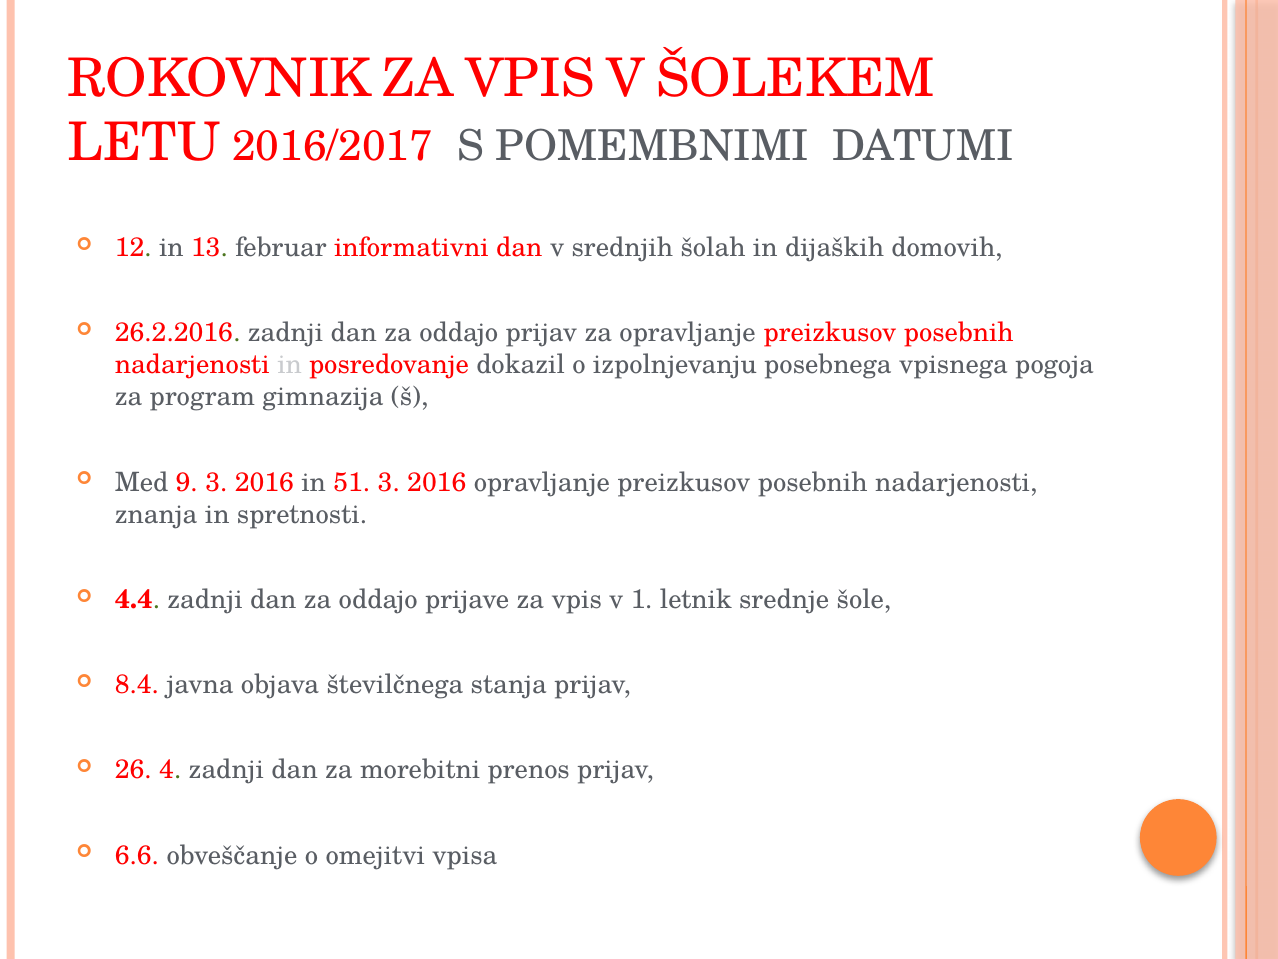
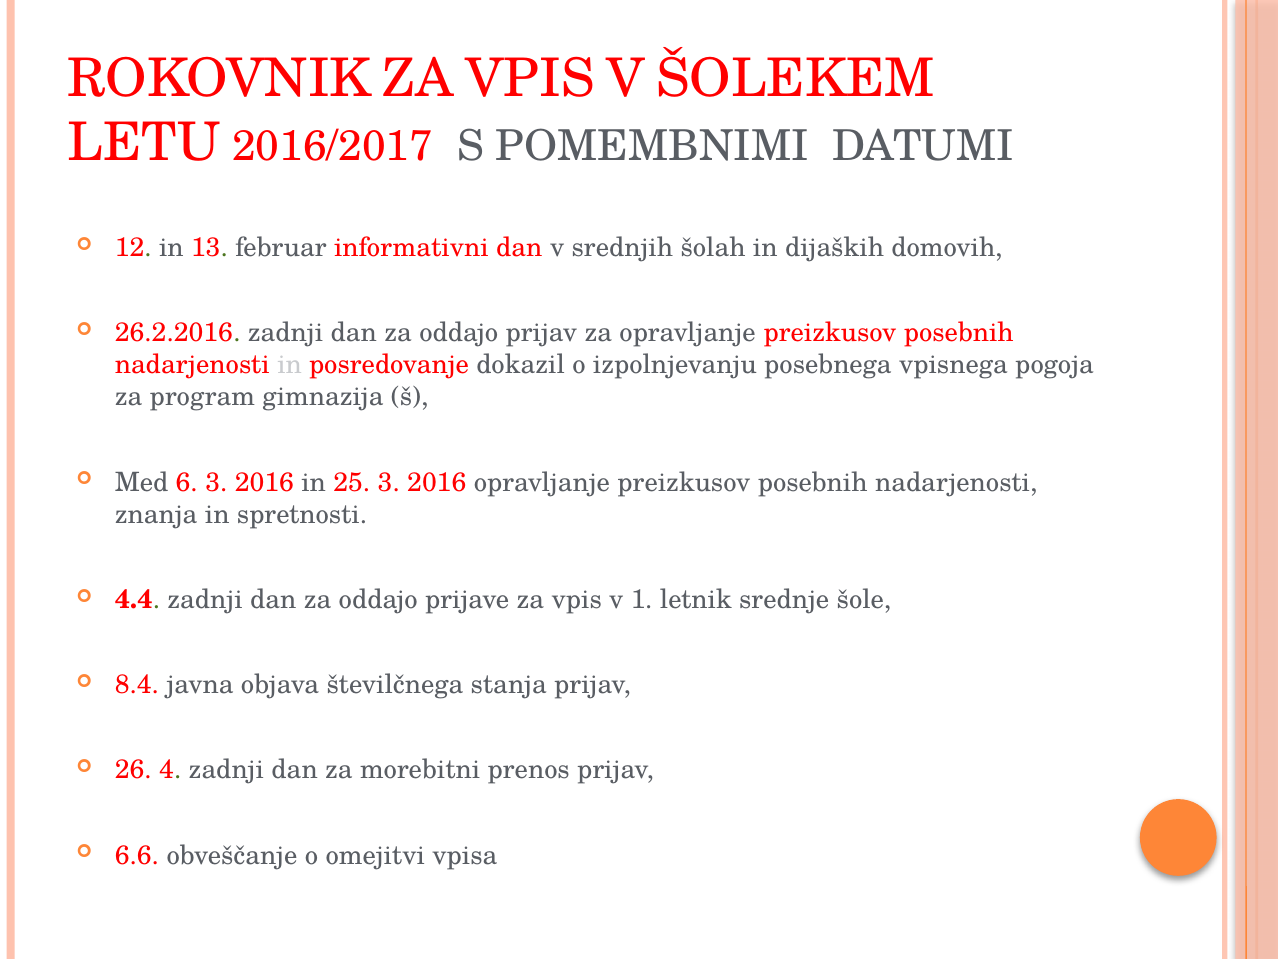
9: 9 -> 6 (187, 482)
51: 51 -> 25 (352, 482)
